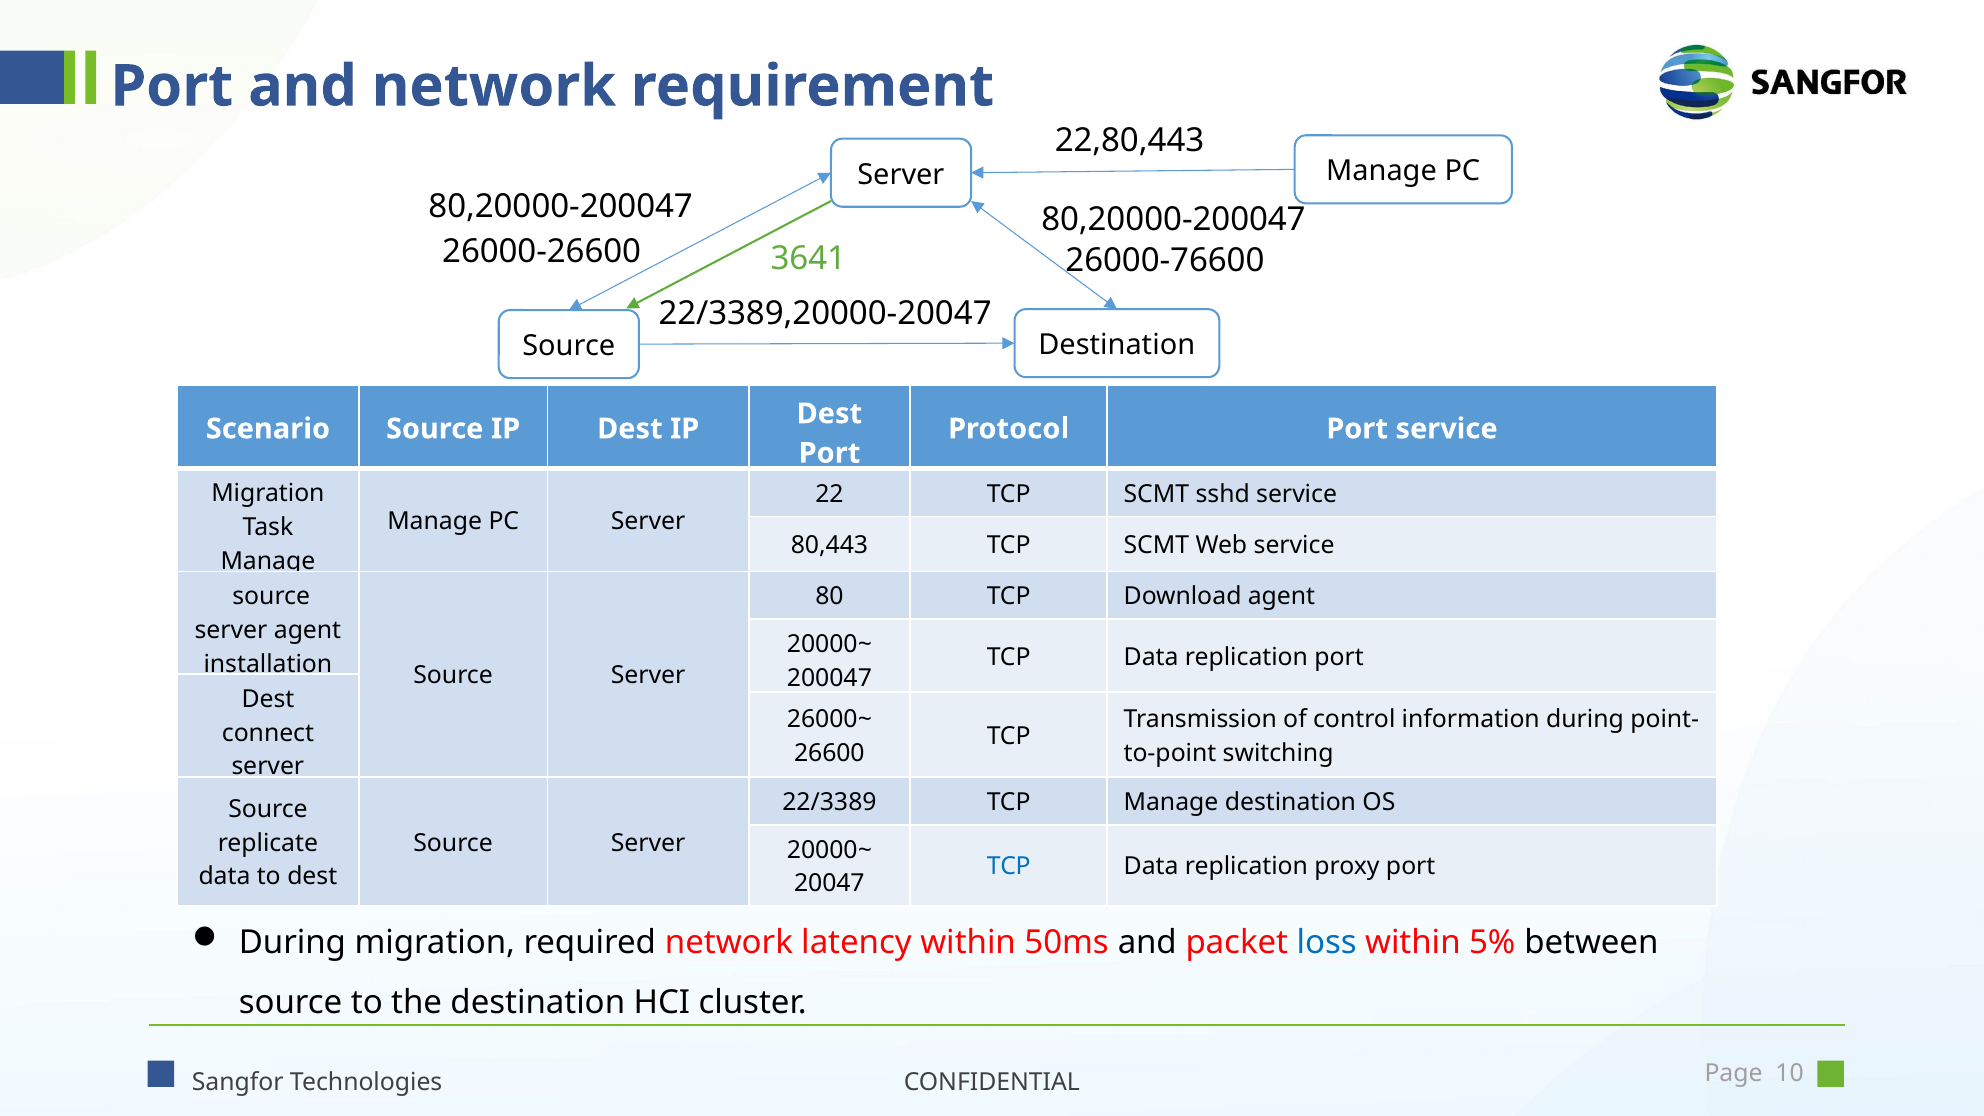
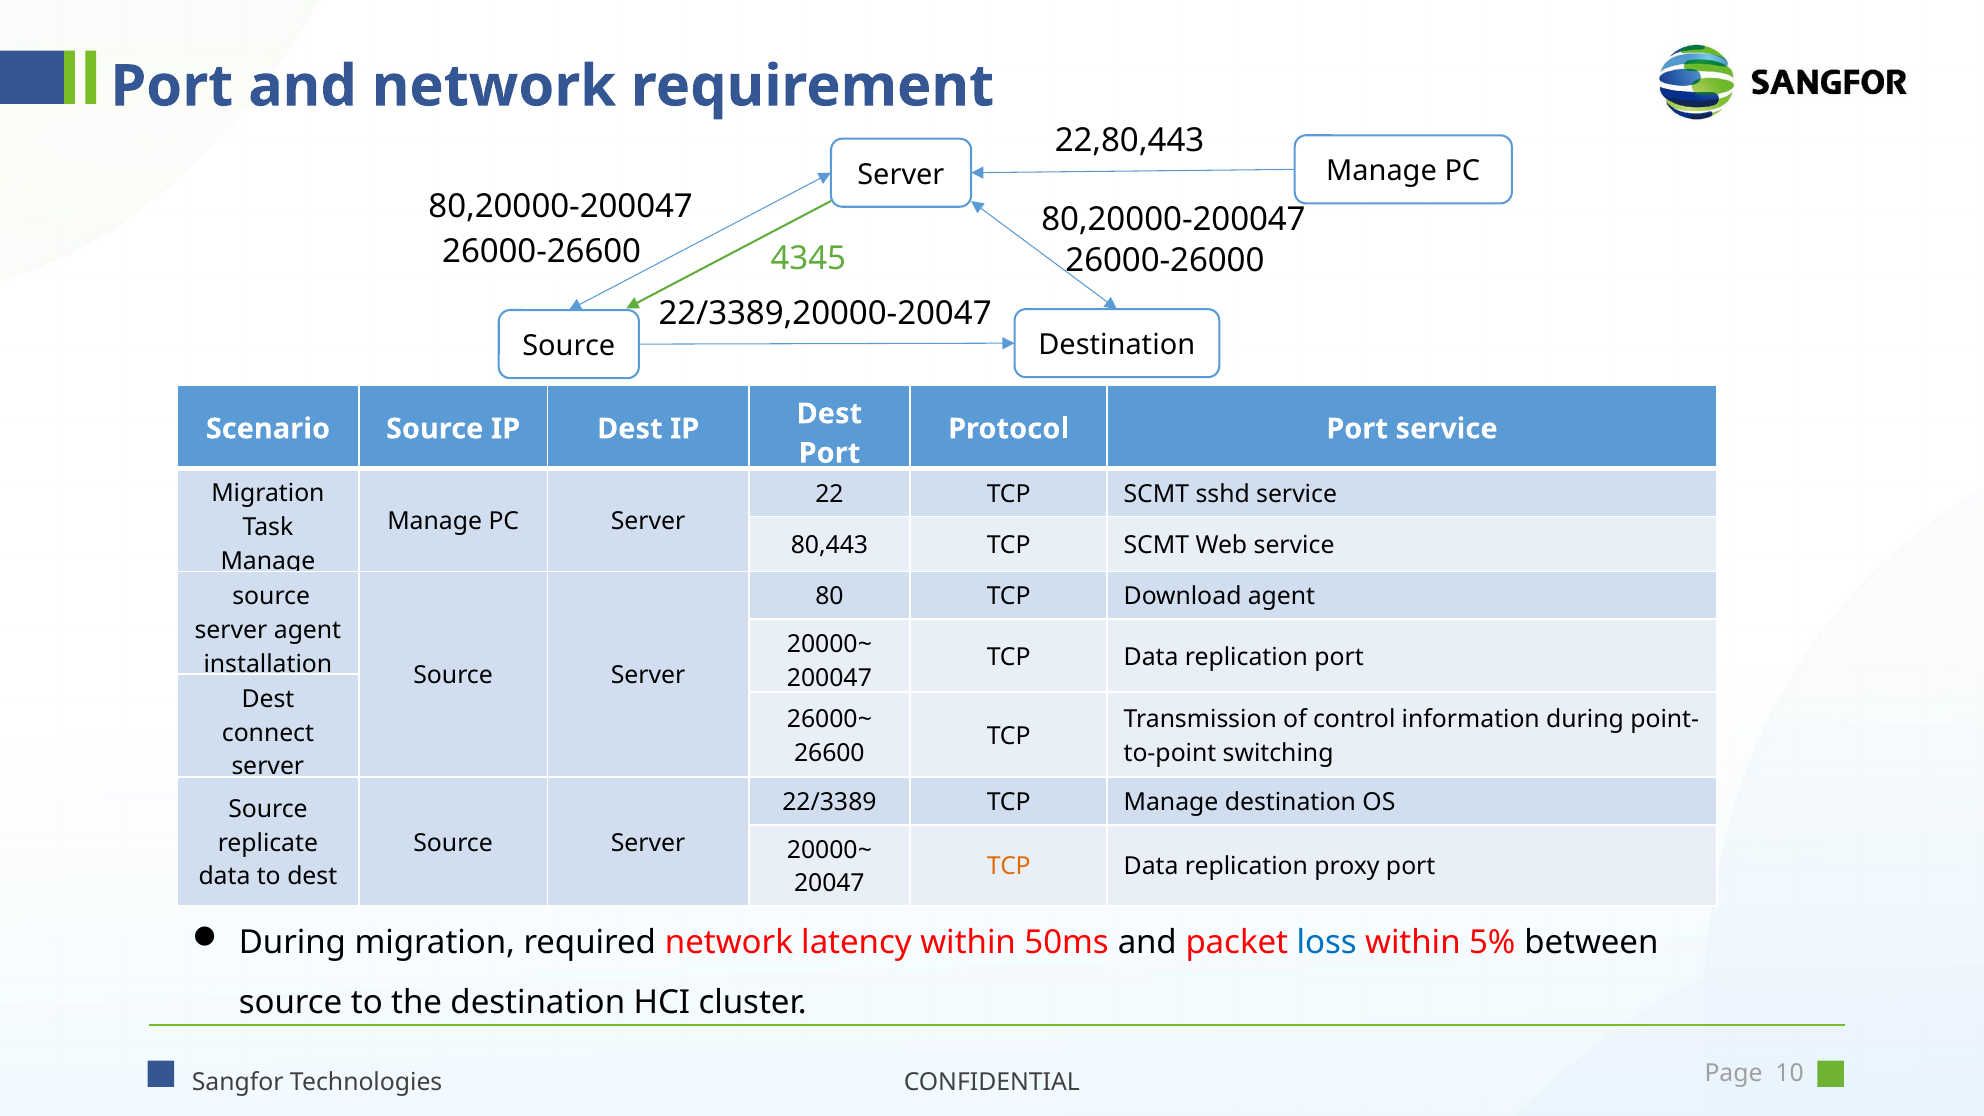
26000-76600: 26000-76600 -> 26000-26000 (1165, 261)
3641: 3641 -> 4345 (808, 259)
TCP colour: blue -> orange (1009, 867)
